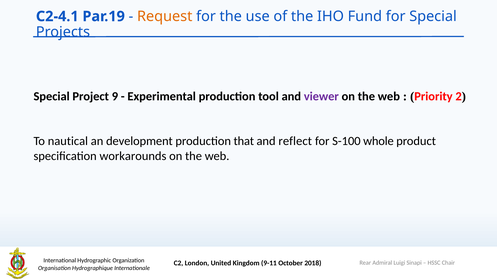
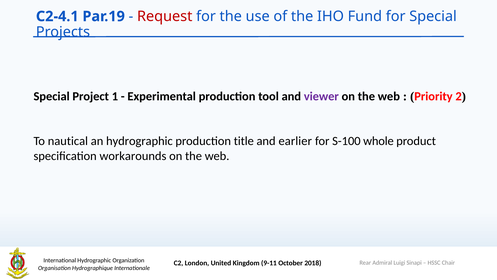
Request colour: orange -> red (165, 16)
9: 9 -> 1 (115, 96)
an development: development -> hydrographic (139, 141)
that: that -> title (244, 141)
reflect: reflect -> earlier (295, 141)
